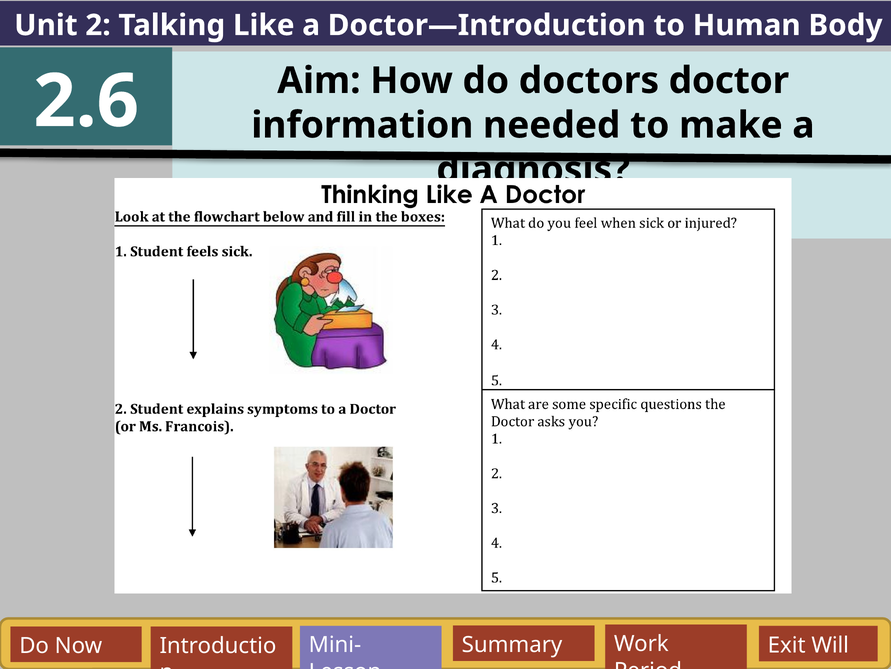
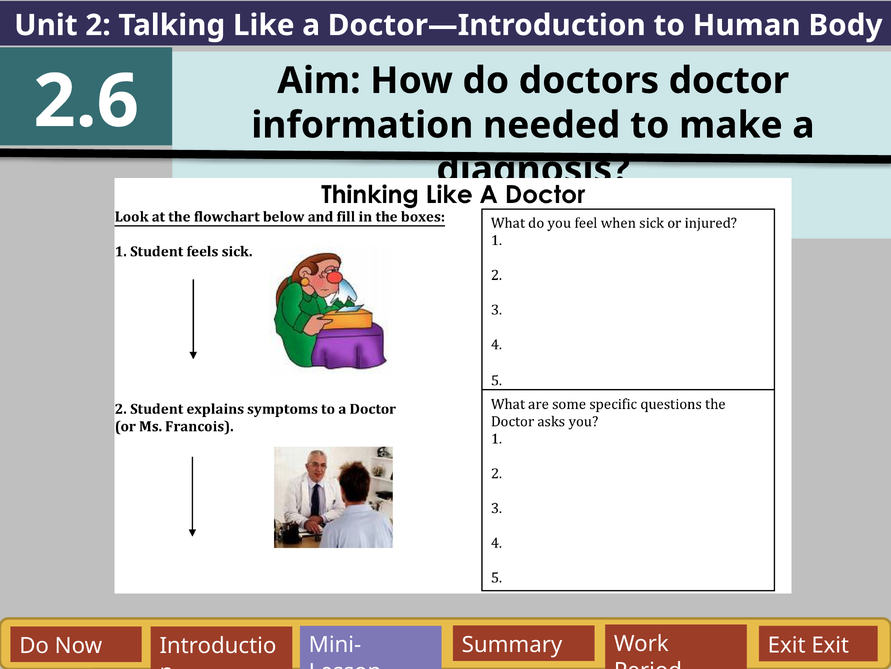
Exit Will: Will -> Exit (830, 644)
